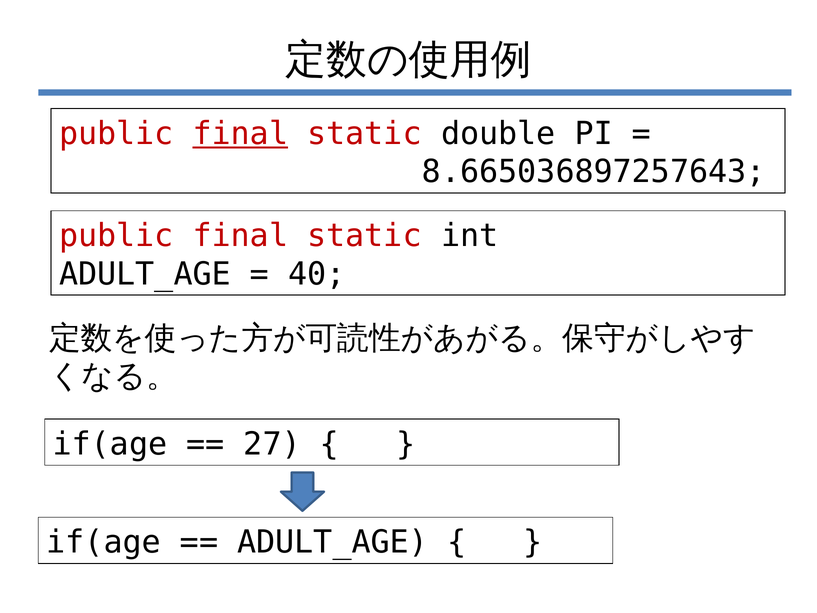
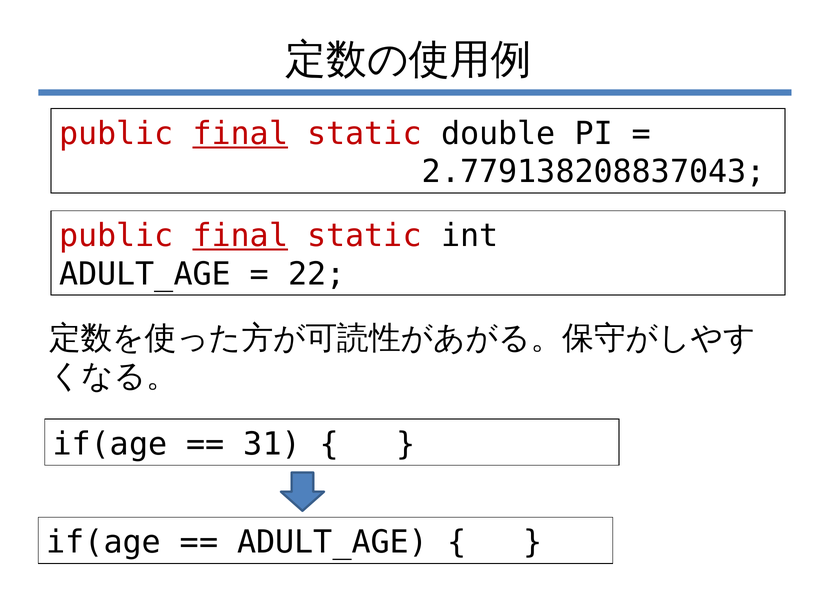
8.665036897257643: 8.665036897257643 -> 2.779138208837043 (594, 172)
final underline: none -> present (240, 236)
40: 40 -> 22 (317, 274)
27: 27 -> 31 (272, 444)
